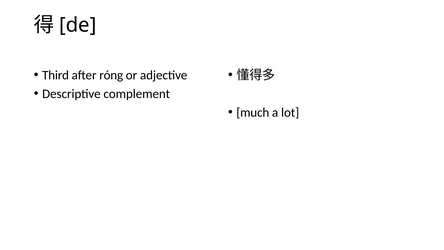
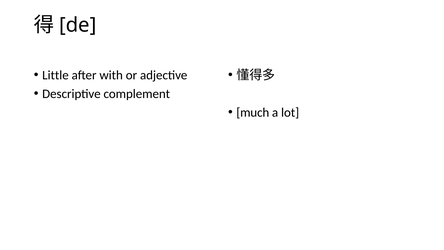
Third: Third -> Little (55, 75)
róng: róng -> with (111, 75)
